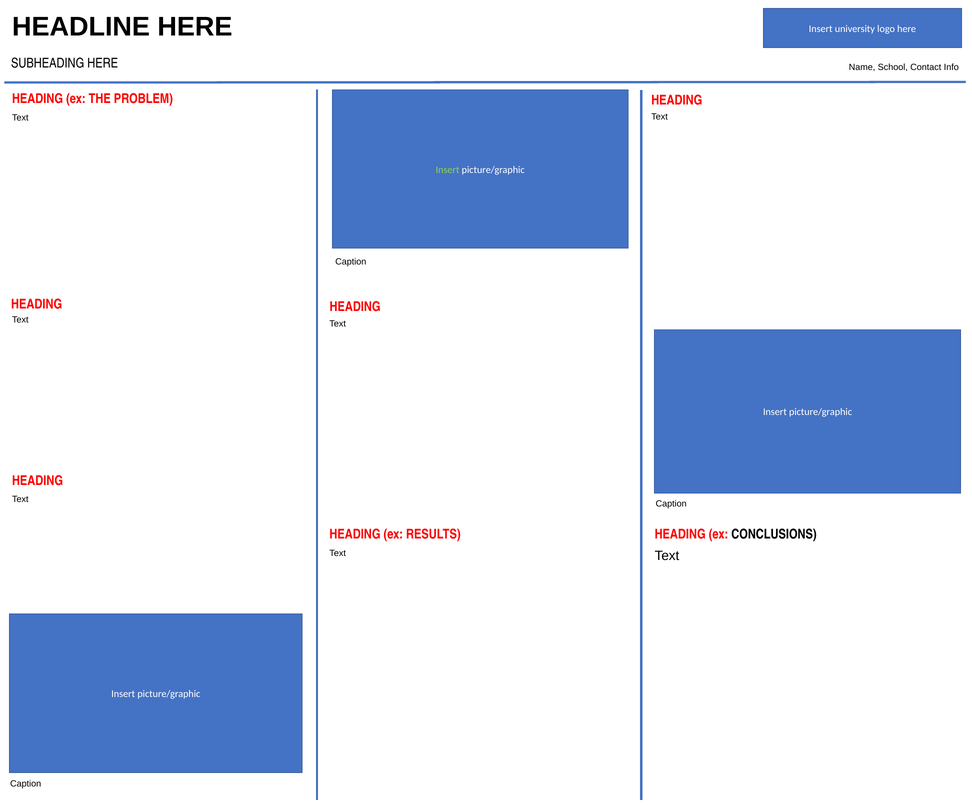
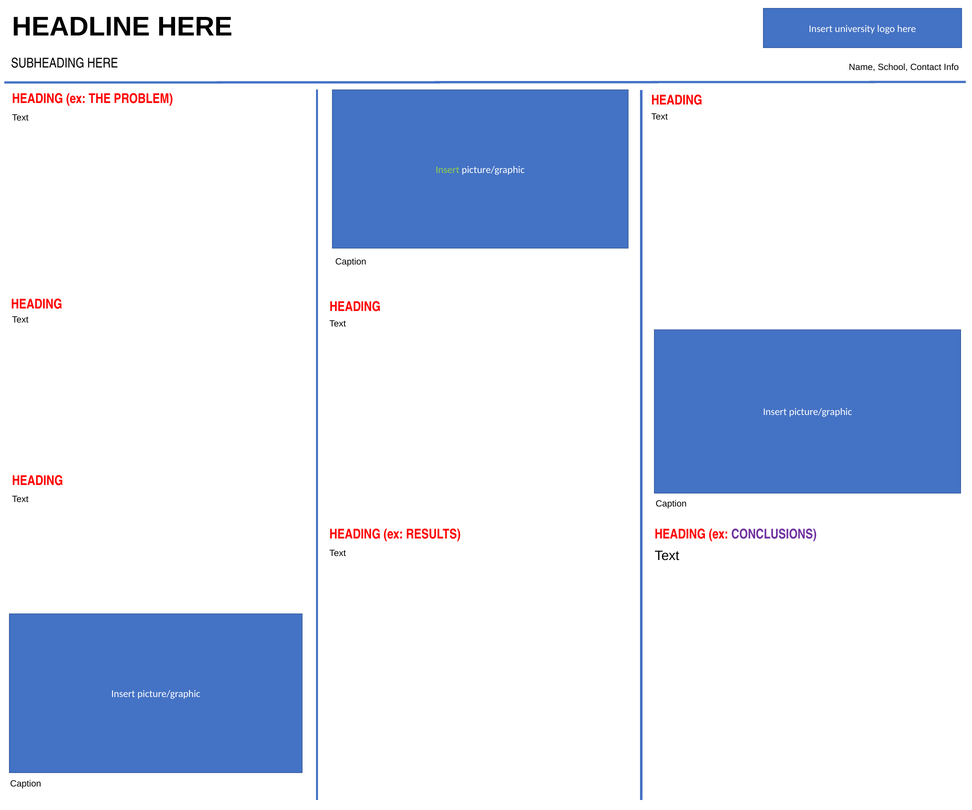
CONCLUSIONS colour: black -> purple (774, 534)
